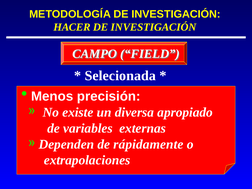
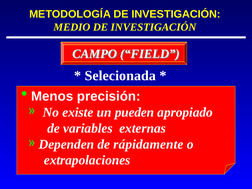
HACER: HACER -> MEDIO (72, 27)
diversa: diversa -> pueden (134, 112)
